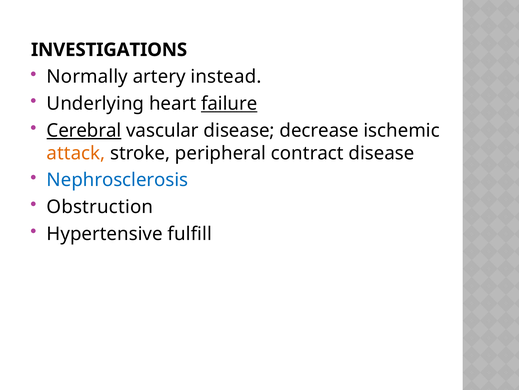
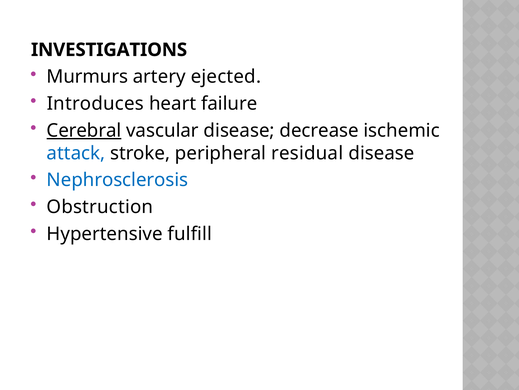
Normally: Normally -> Murmurs (87, 77)
instead: instead -> ejected (226, 77)
Underlying: Underlying -> Introduces (95, 103)
failure underline: present -> none (229, 103)
attack colour: orange -> blue (76, 153)
contract: contract -> residual (307, 153)
